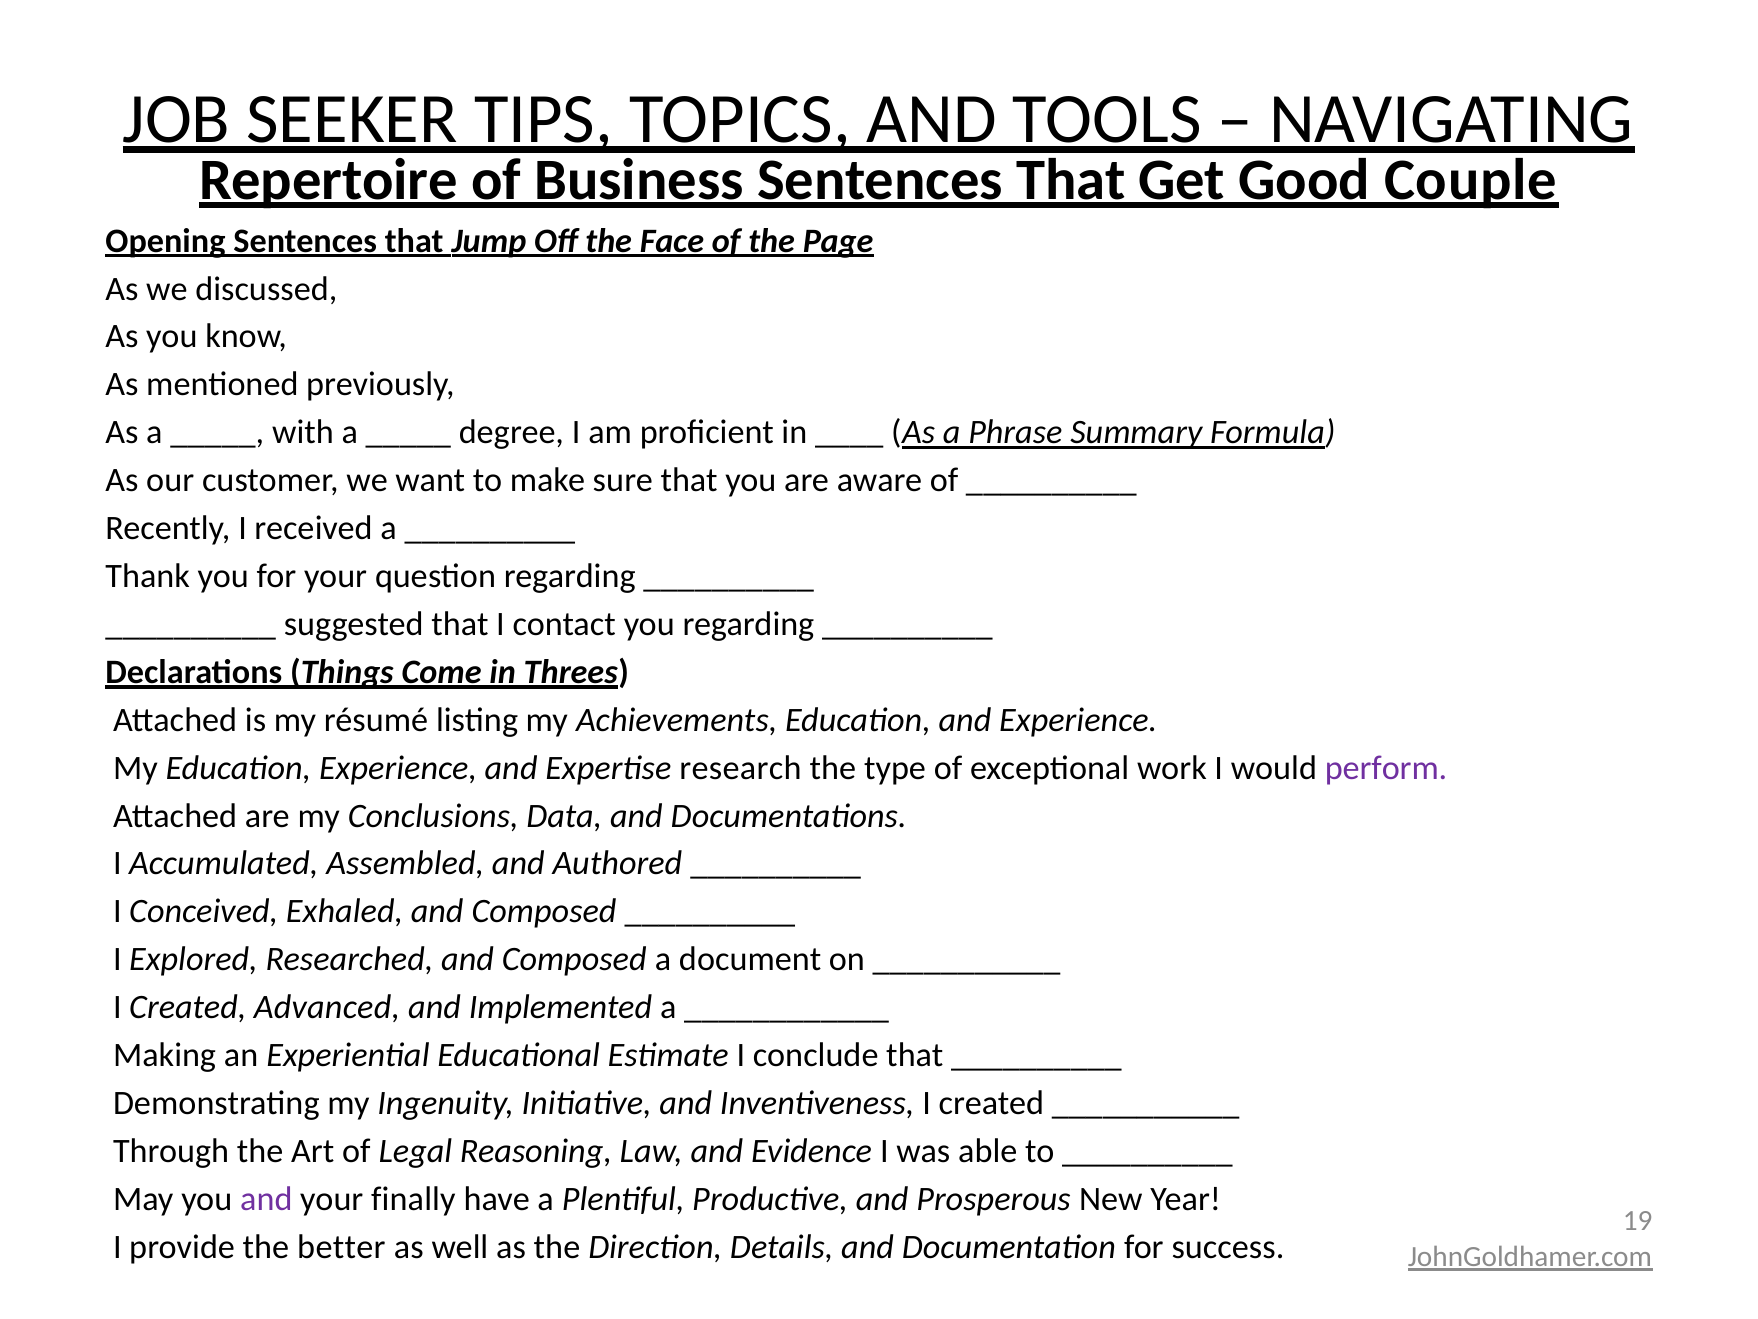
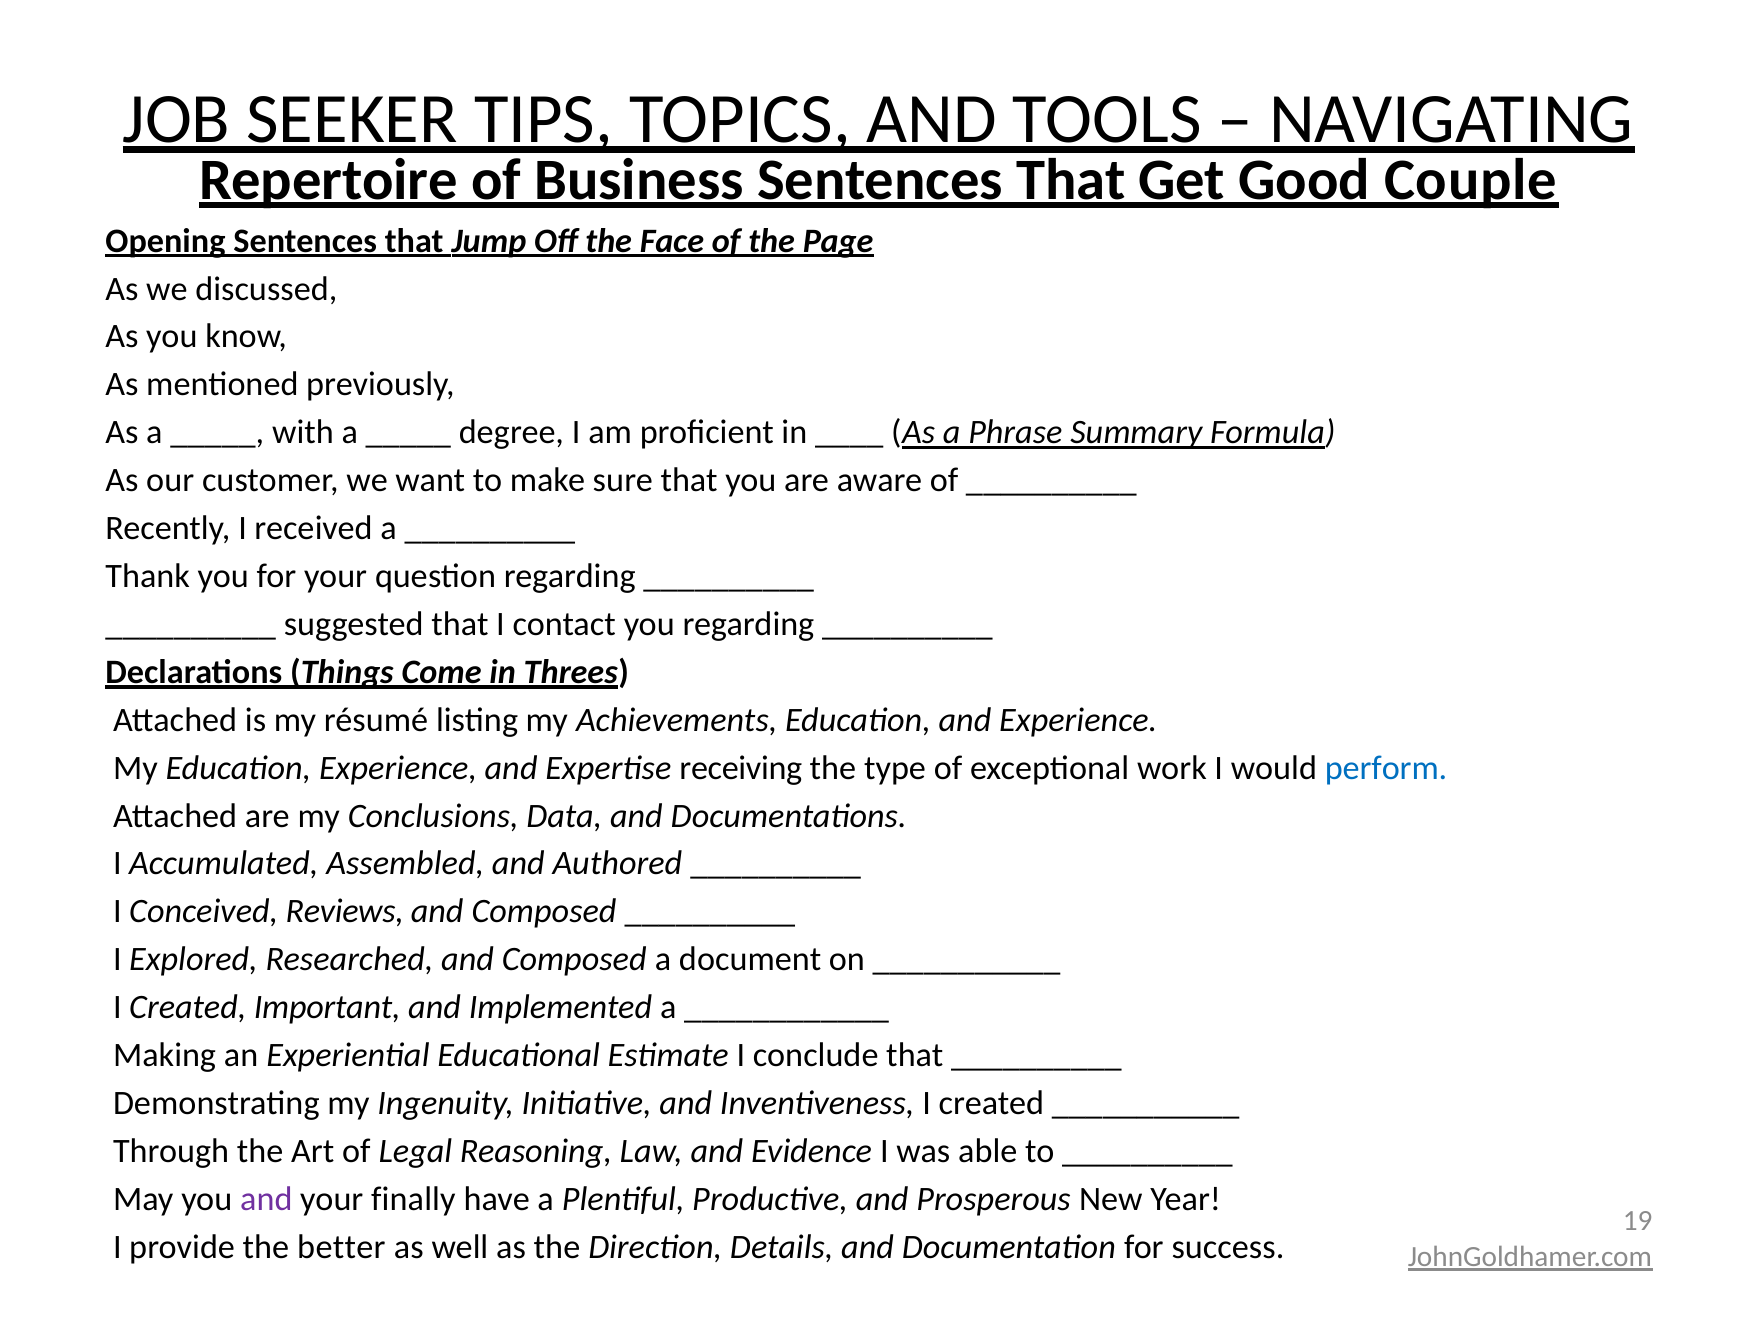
research: research -> receiving (741, 768)
perform colour: purple -> blue (1386, 768)
Exhaled: Exhaled -> Reviews (345, 911)
Advanced: Advanced -> Important (327, 1007)
